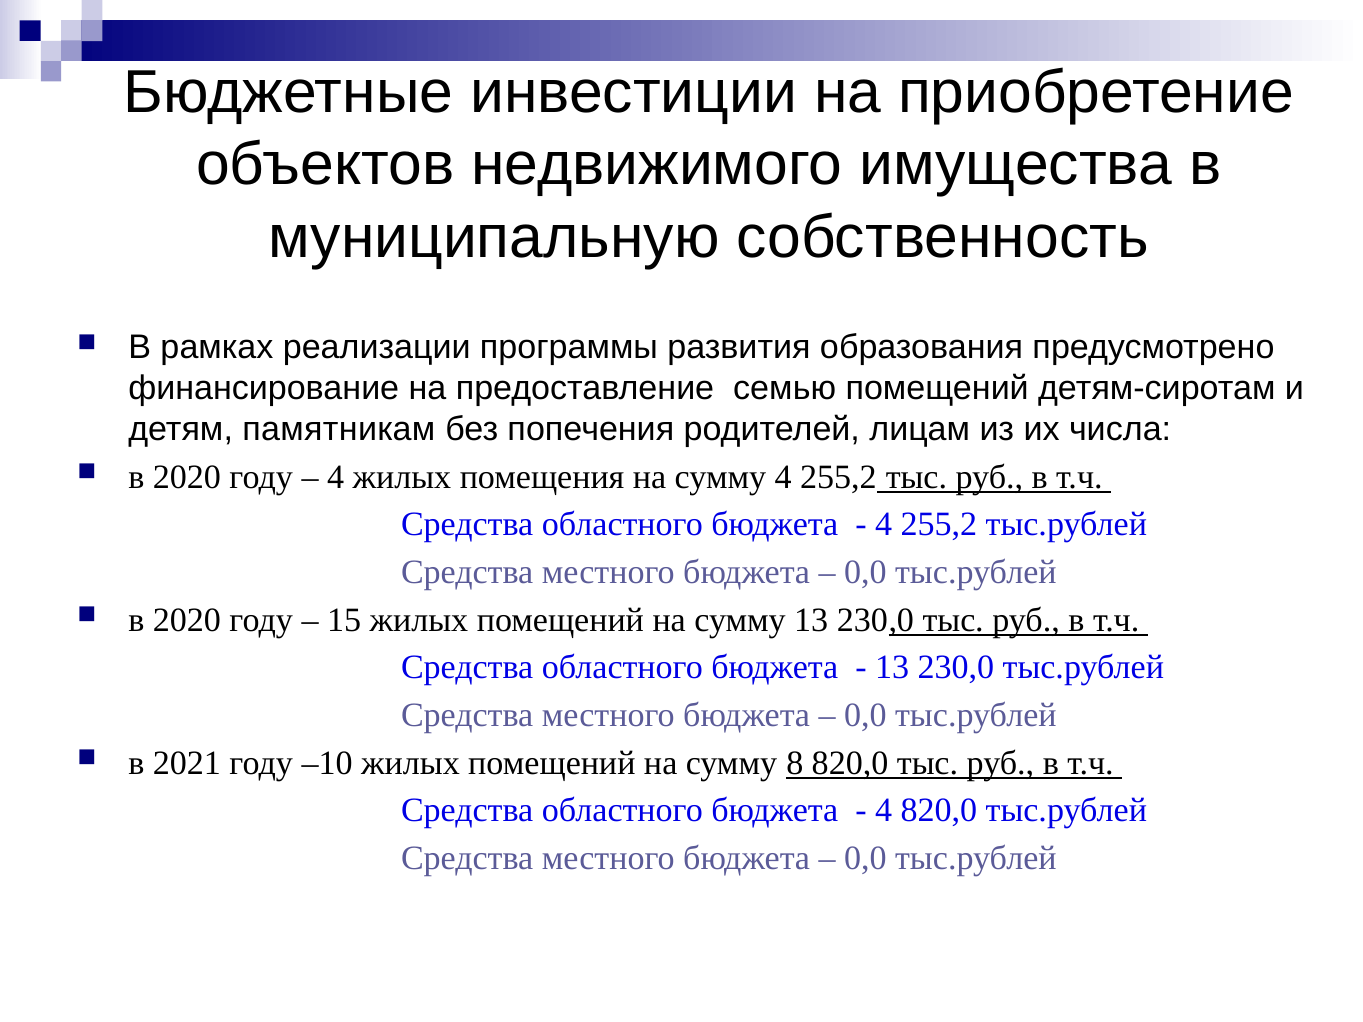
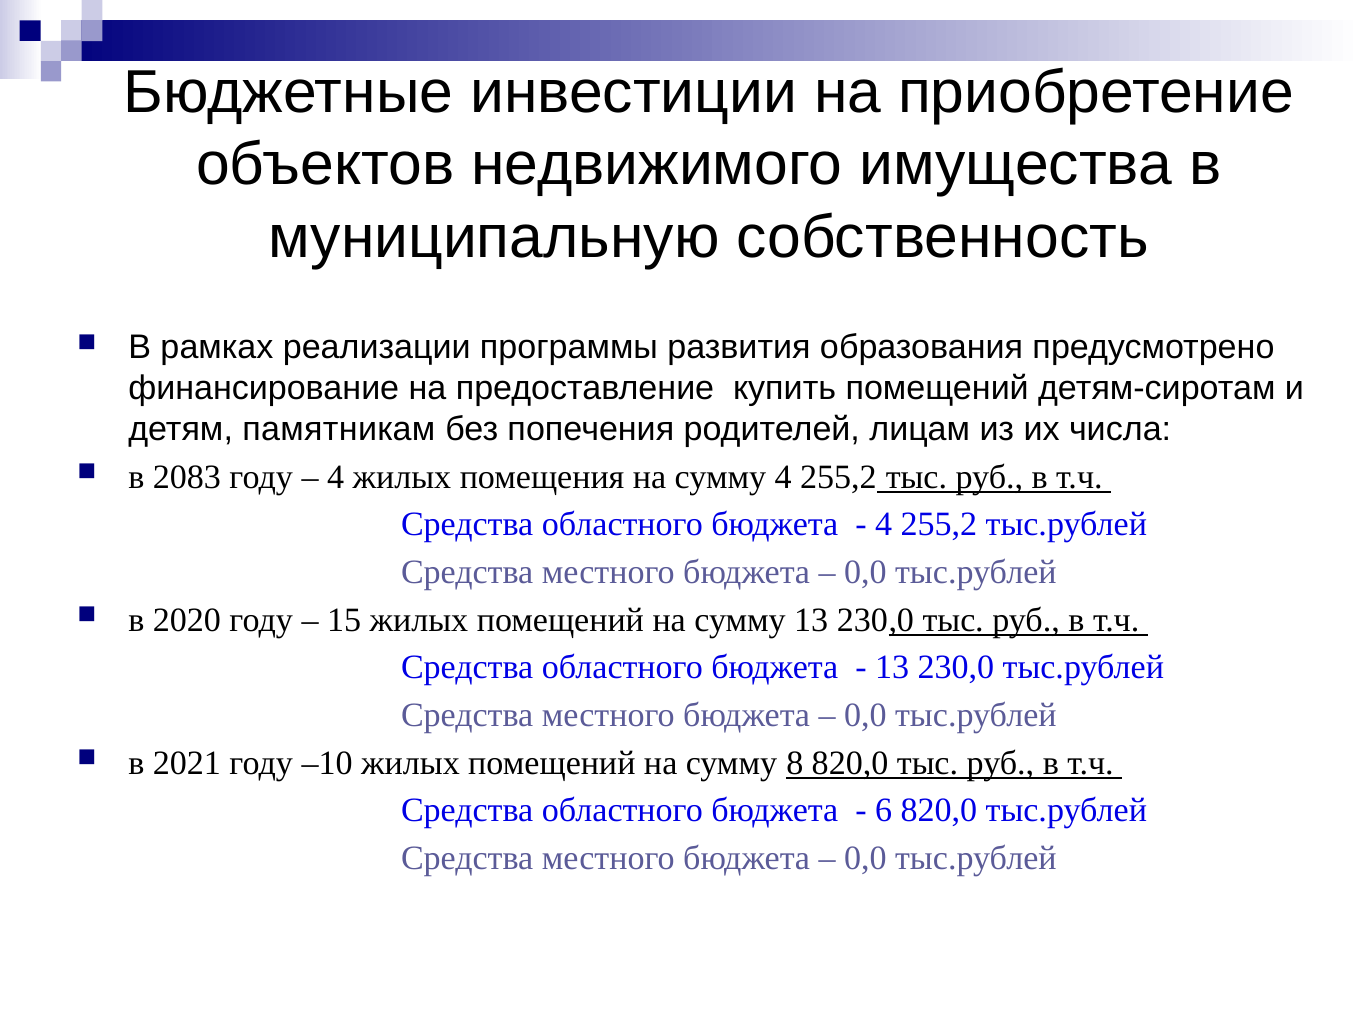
семью: семью -> купить (785, 388)
2020: 2020 -> 2083 (187, 477)
4: 4 -> 6 (884, 811)
